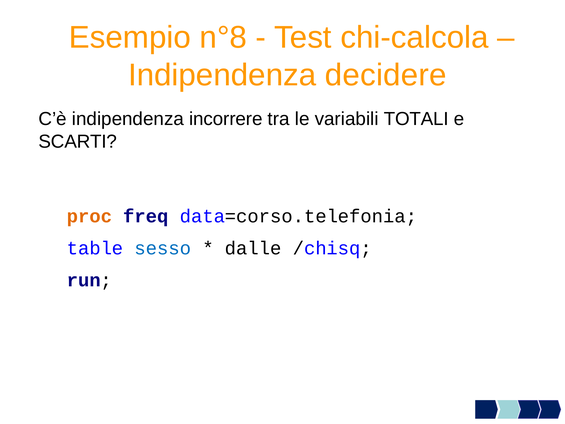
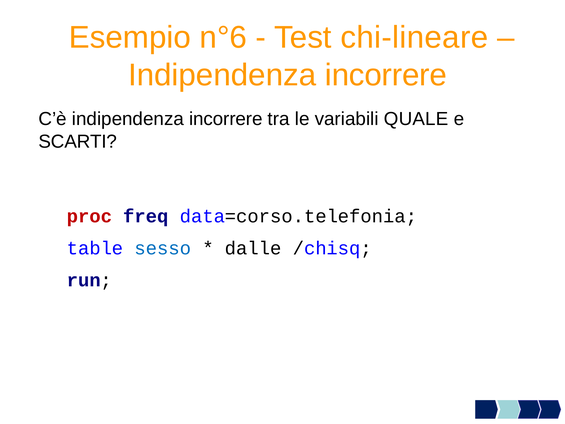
n°8: n°8 -> n°6 (223, 37)
chi-calcola: chi-calcola -> chi-lineare (414, 37)
decidere: decidere -> incorrere (386, 75)
TOTALI: TOTALI -> QUALE (416, 119)
proc colour: orange -> red (89, 216)
